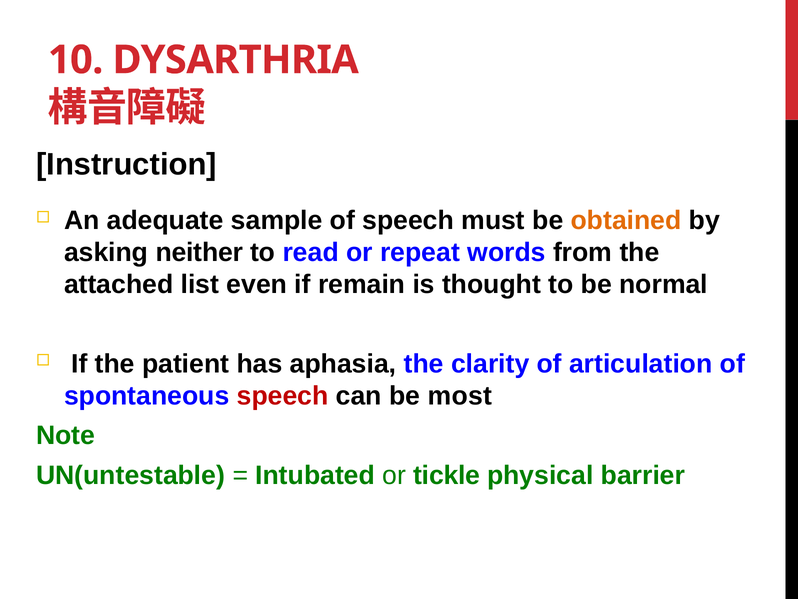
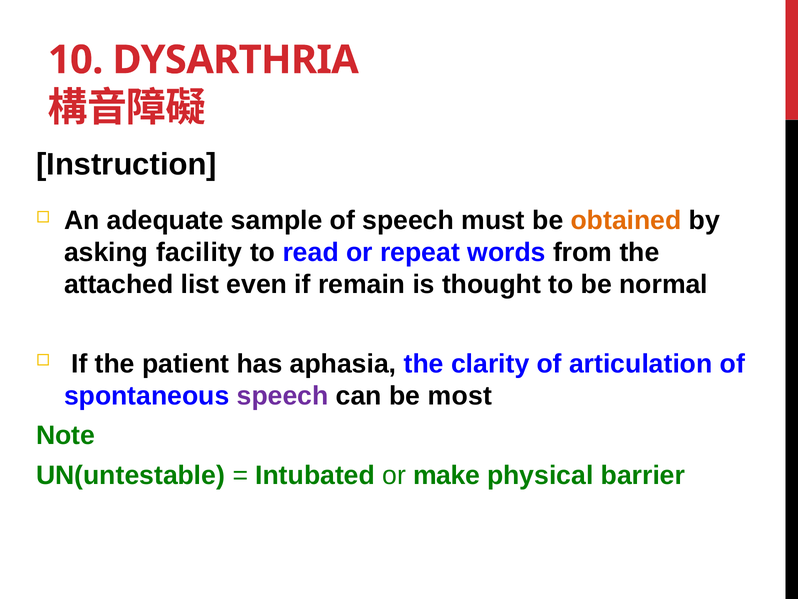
neither: neither -> facility (199, 252)
speech colour: red -> purple (283, 396)
tickle: tickle -> make (447, 475)
